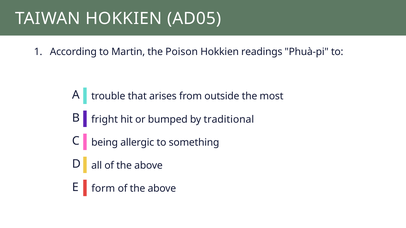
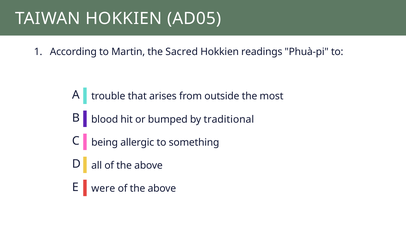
Poison: Poison -> Sacred (182, 52)
fright: fright -> blood (105, 120)
form: form -> were (103, 189)
